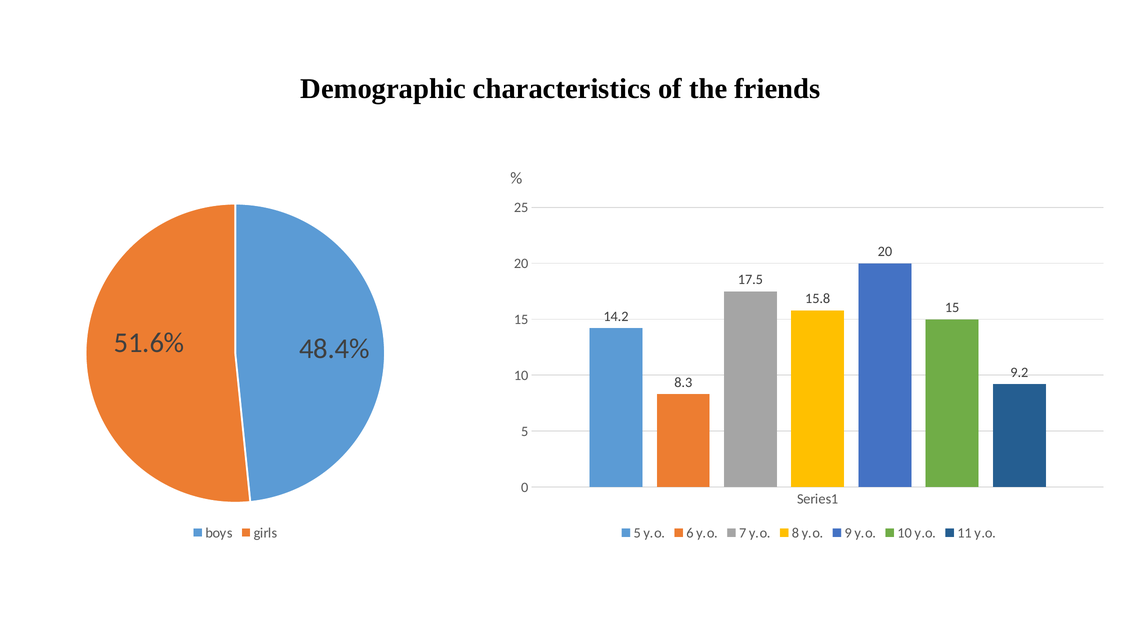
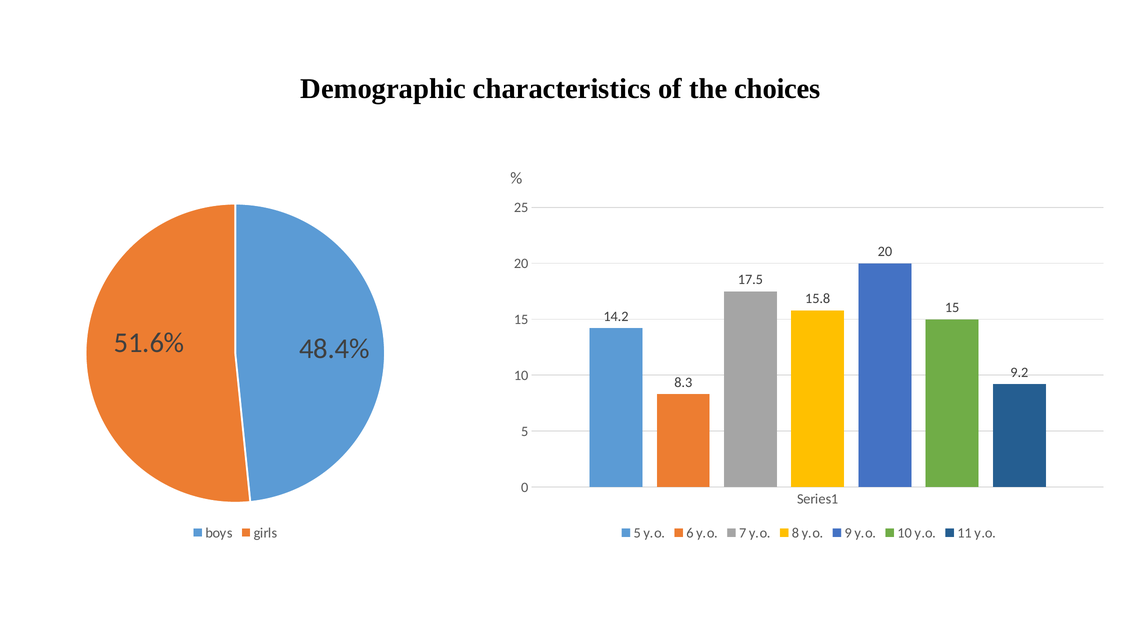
friends: friends -> choices (777, 89)
